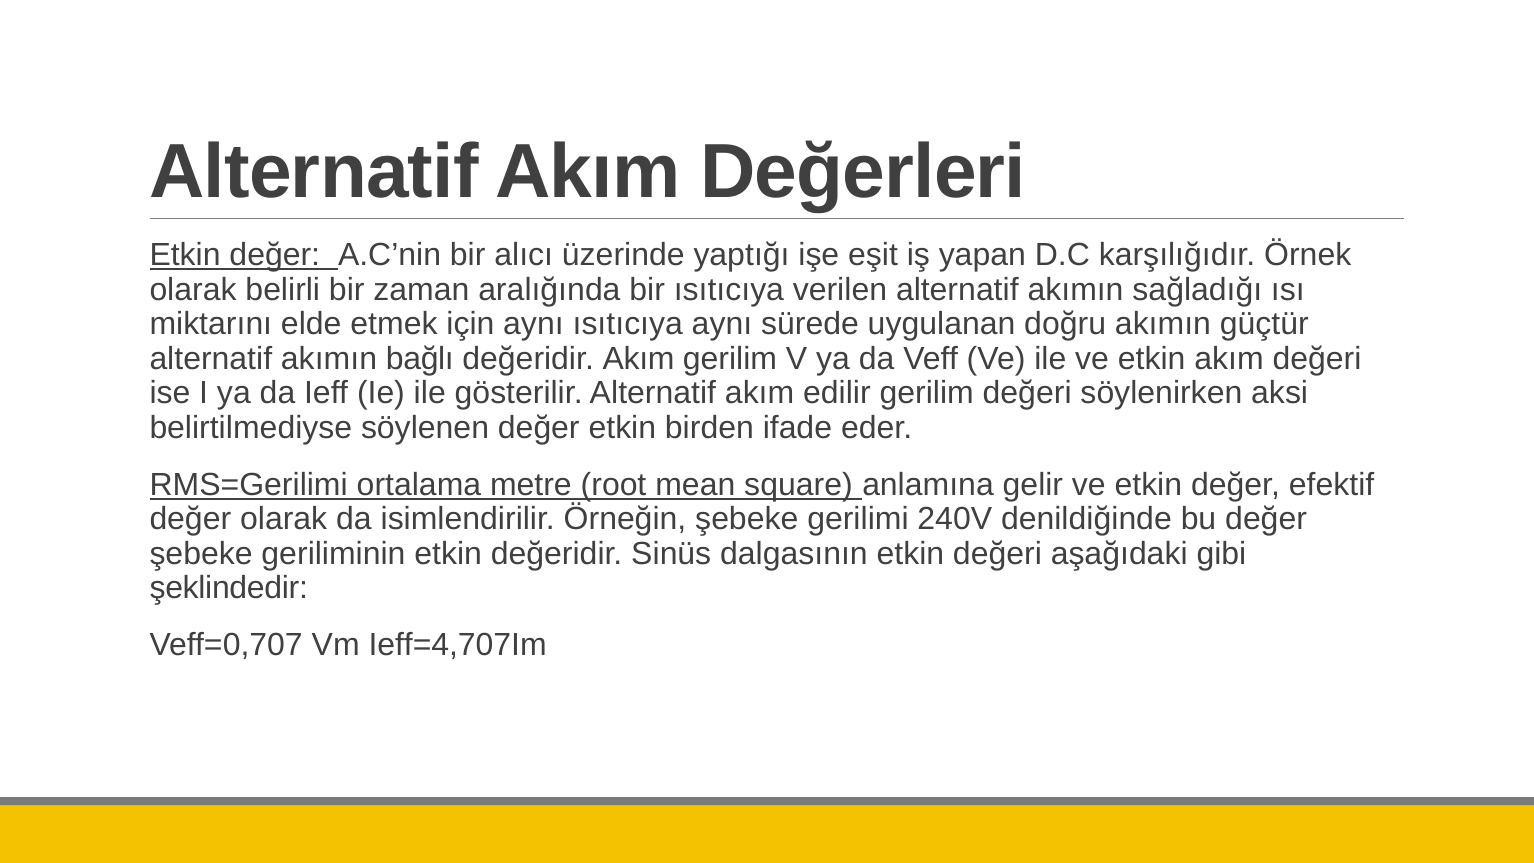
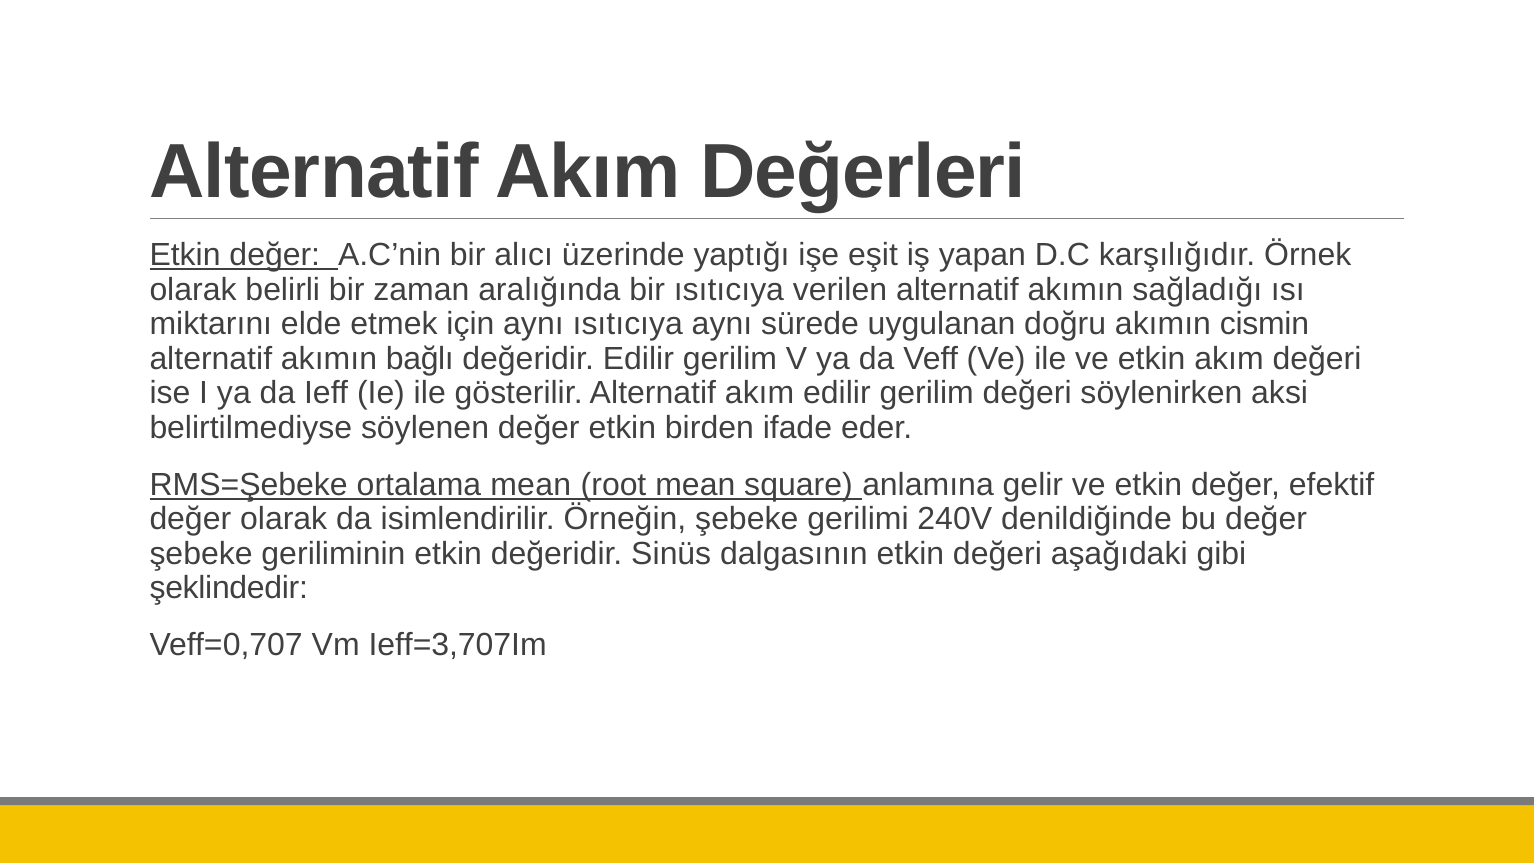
güçtür: güçtür -> cismin (1265, 324)
değeridir Akım: Akım -> Edilir (638, 359)
RMS=Gerilimi: RMS=Gerilimi -> RMS=Şebeke (249, 485)
ortalama metre: metre -> mean (531, 485)
Ieff=4,707Im: Ieff=4,707Im -> Ieff=3,707Im (458, 645)
